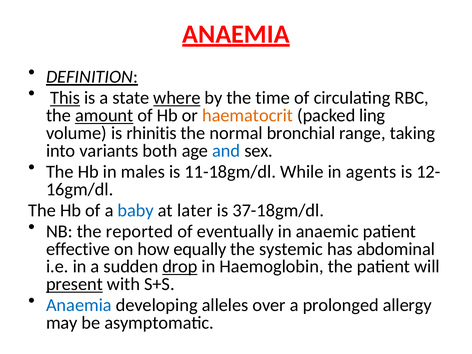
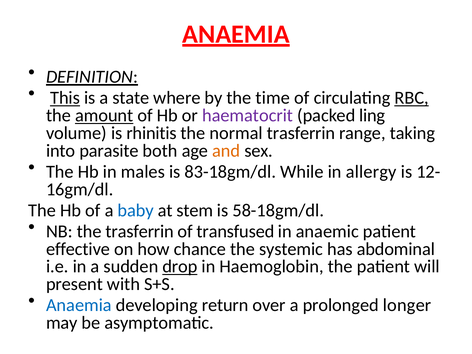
where underline: present -> none (177, 98)
RBC underline: none -> present (412, 98)
haematocrit colour: orange -> purple (248, 115)
normal bronchial: bronchial -> trasferrin (301, 133)
variants: variants -> parasite (109, 151)
and colour: blue -> orange (226, 151)
11-18gm/dl: 11-18gm/dl -> 83-18gm/dl (230, 172)
agents: agents -> allergy (371, 172)
later: later -> stem (195, 210)
37-18gm/dl: 37-18gm/dl -> 58-18gm/dl (278, 210)
the reported: reported -> trasferrin (140, 231)
eventually: eventually -> transfused (235, 231)
equally: equally -> chance (200, 249)
present underline: present -> none (74, 284)
alleles: alleles -> return (225, 305)
allergy: allergy -> longer (407, 305)
